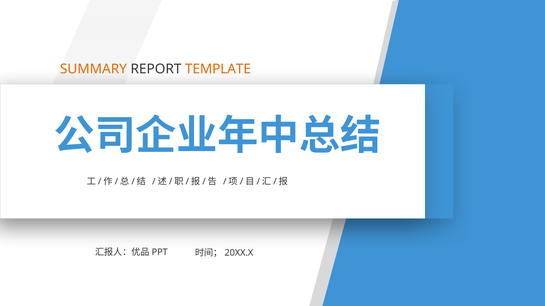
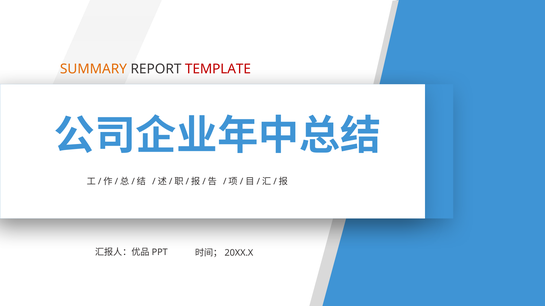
TEMPLATE colour: orange -> red (218, 69)
